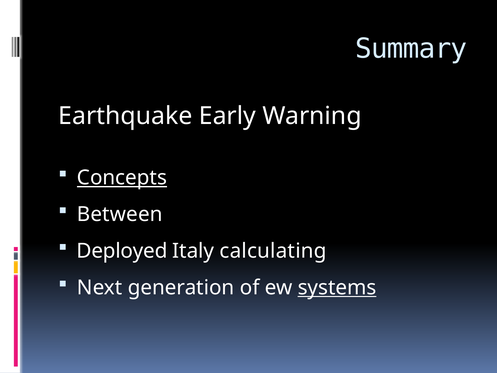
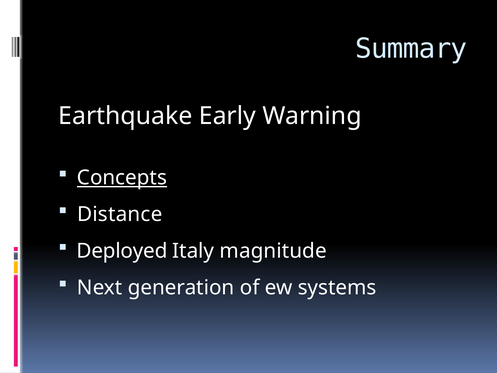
Between: Between -> Distance (120, 214)
calculating: calculating -> magnitude (273, 251)
systems underline: present -> none (337, 287)
